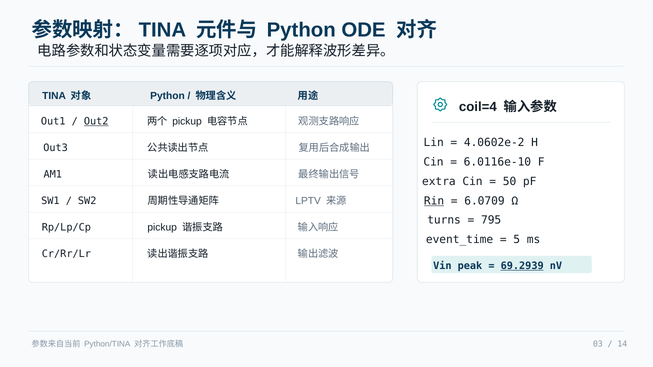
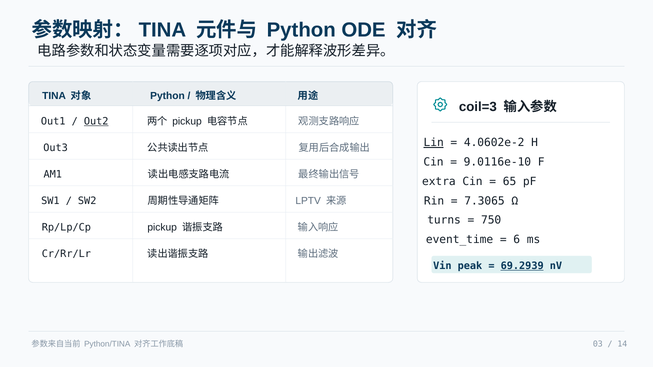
coil=4: coil=4 -> coil=3 (478, 107)
Lin underline: none -> present (434, 143)
6.0116e-10: 6.0116e-10 -> 9.0116e-10 (497, 162)
50: 50 -> 65 (510, 182)
Rin underline: present -> none (434, 201)
6.0709: 6.0709 -> 7.3065 (484, 201)
795: 795 -> 750 (491, 220)
5: 5 -> 6 (517, 240)
